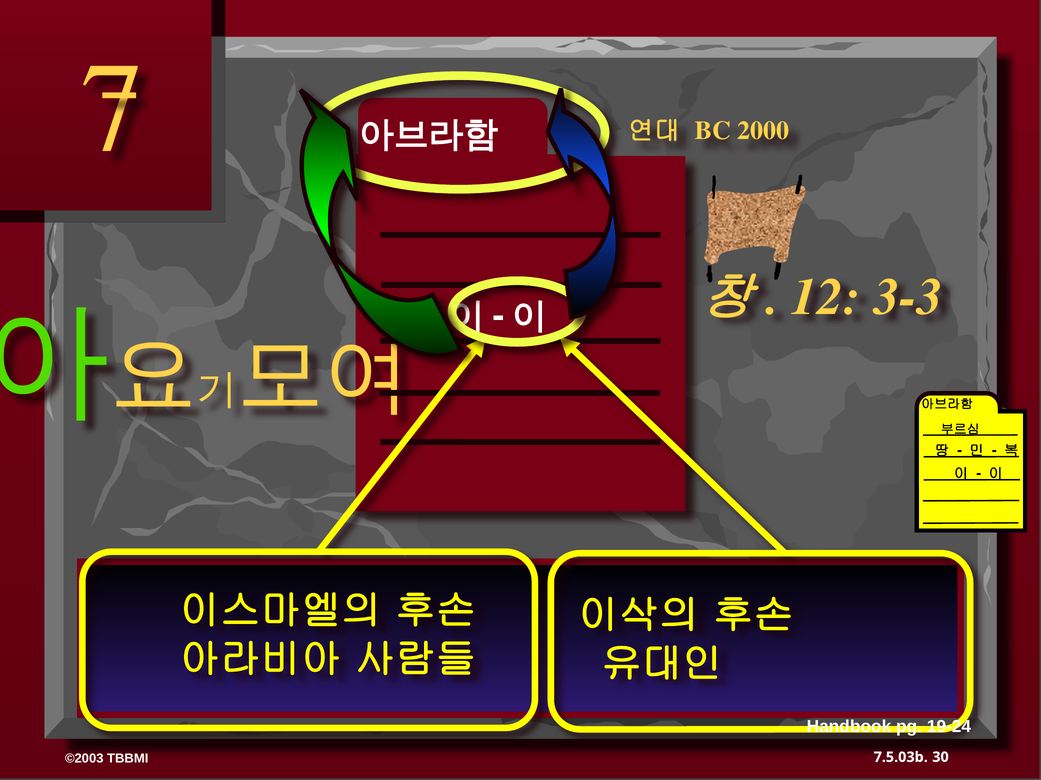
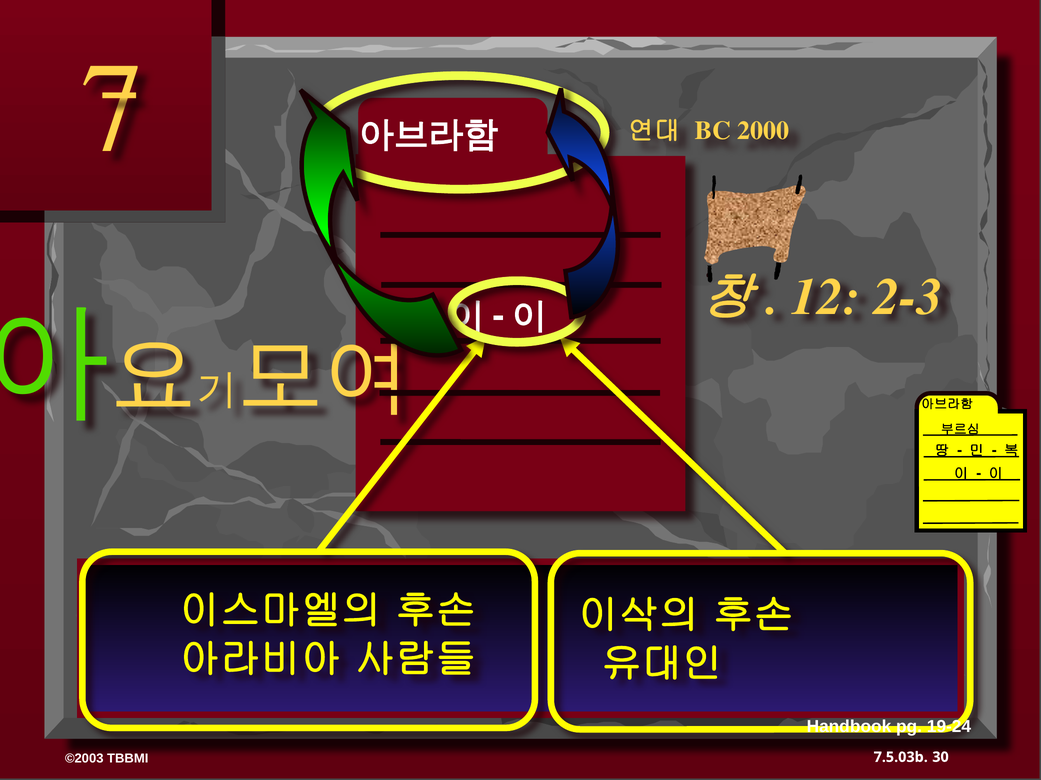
3-3: 3-3 -> 2-3 (908, 297)
